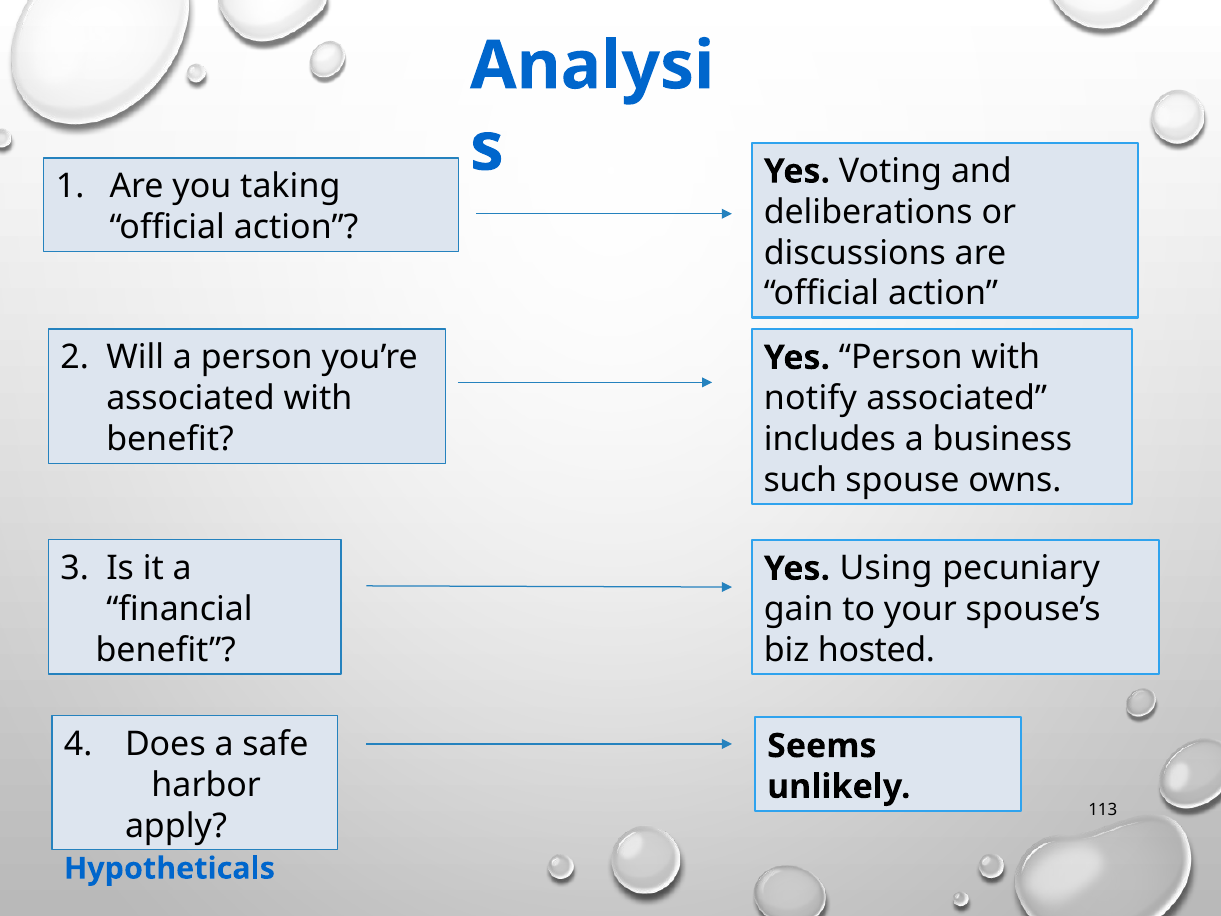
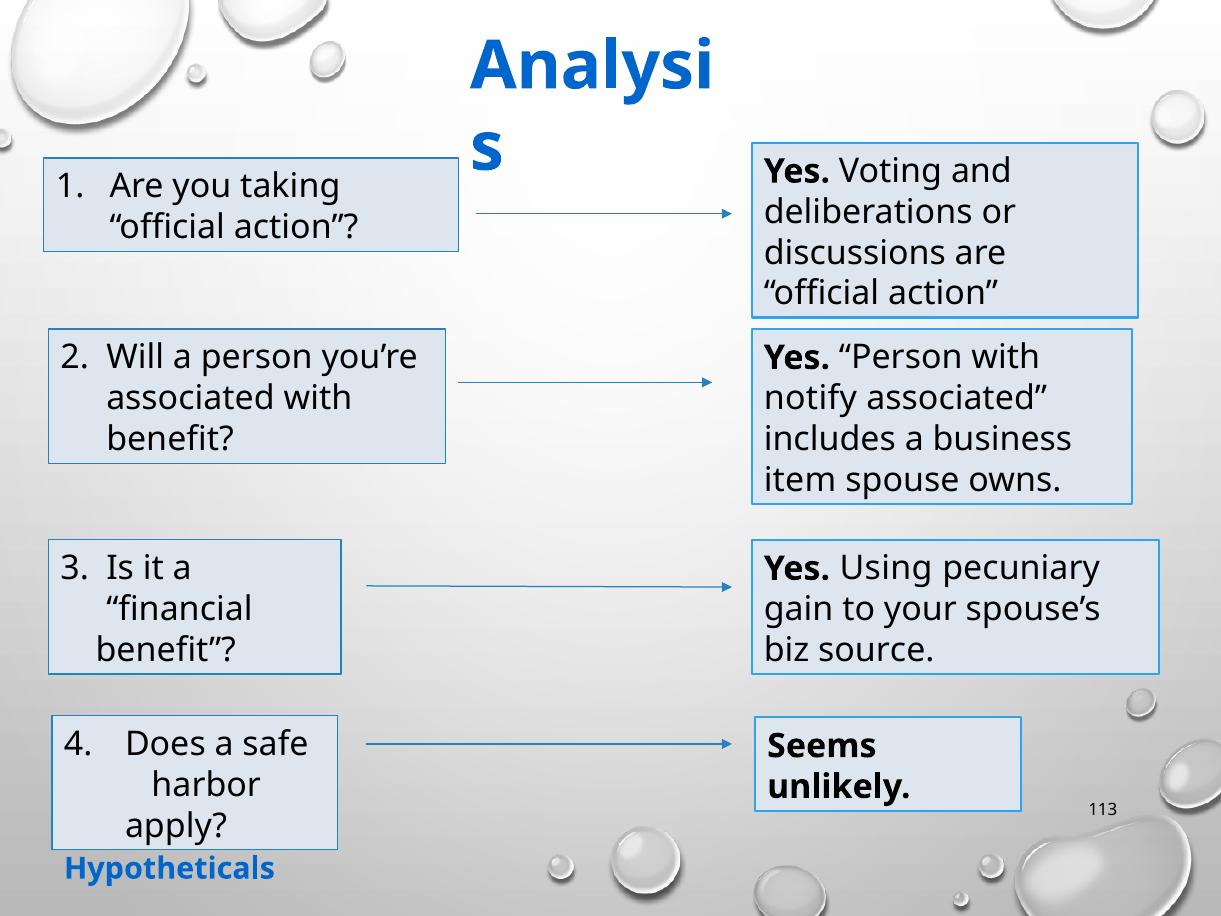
such: such -> item (800, 480)
hosted: hosted -> source (876, 650)
